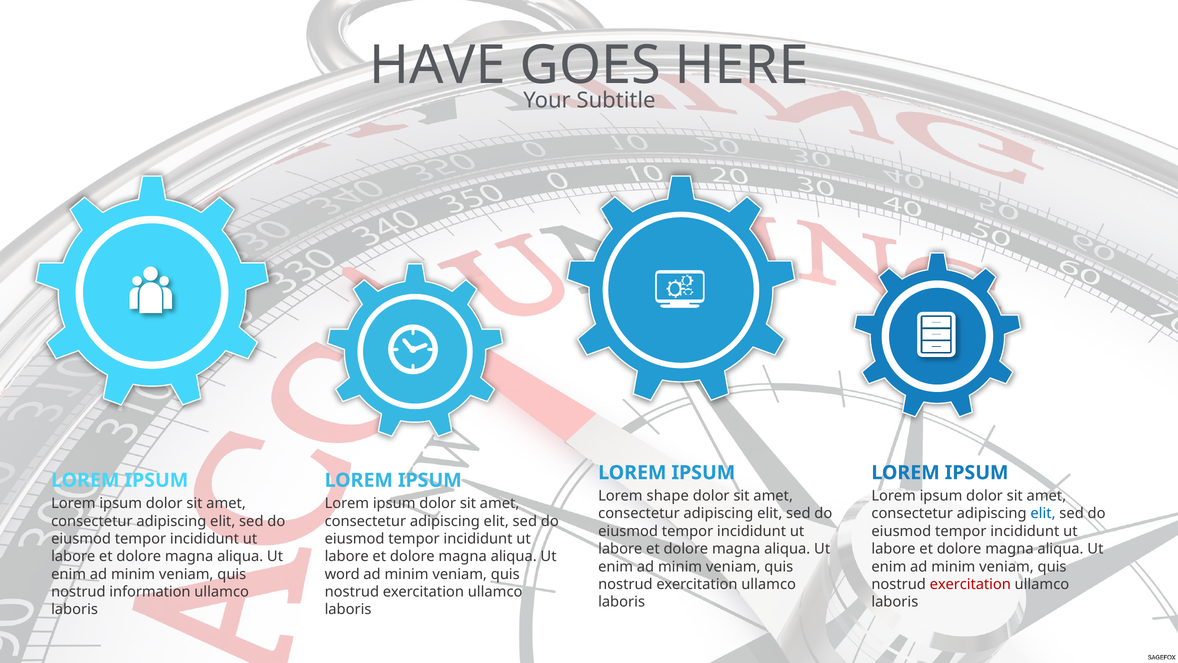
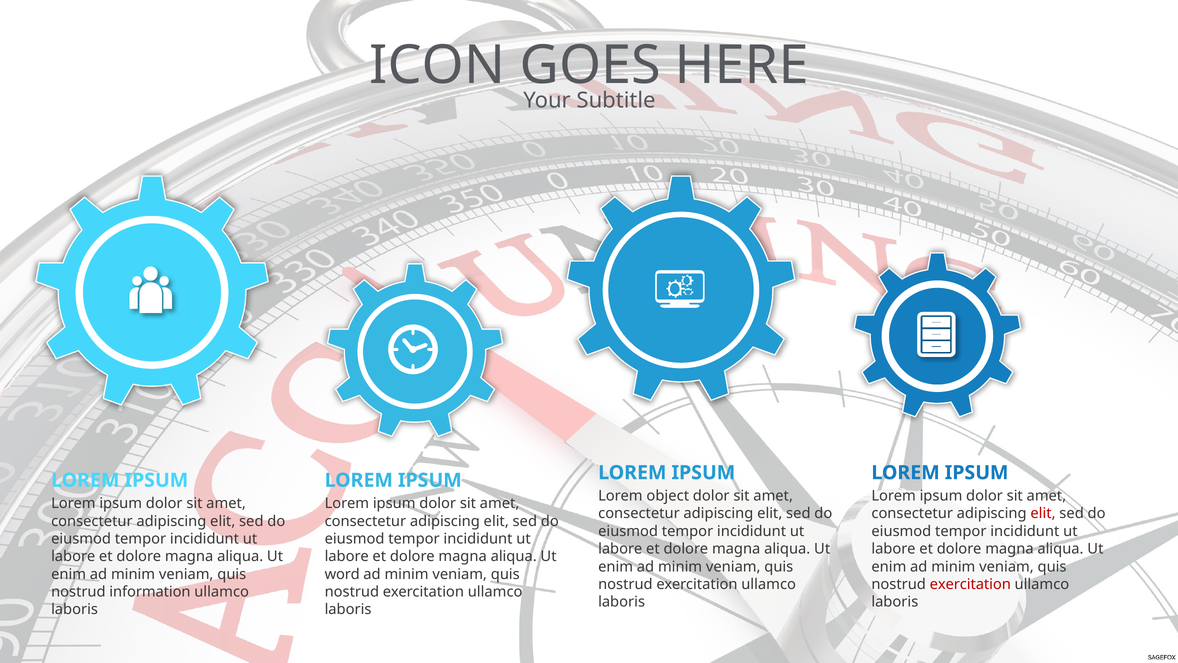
HAVE: HAVE -> ICON (437, 65)
shape: shape -> object (668, 496)
elit colour: blue -> red (1043, 513)
